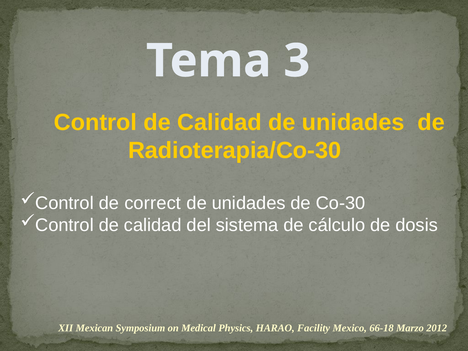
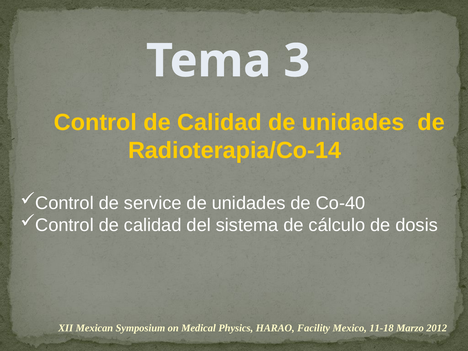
Radioterapia/Co-30: Radioterapia/Co-30 -> Radioterapia/Co-14 (235, 151)
correct: correct -> service (153, 203)
Co-30: Co-30 -> Co-40 (341, 203)
66-18: 66-18 -> 11-18 (382, 328)
